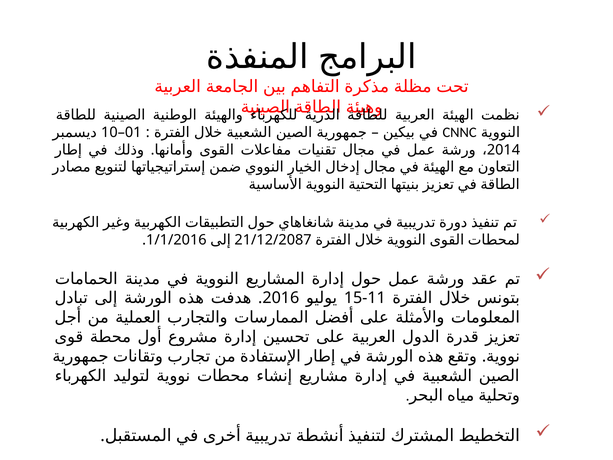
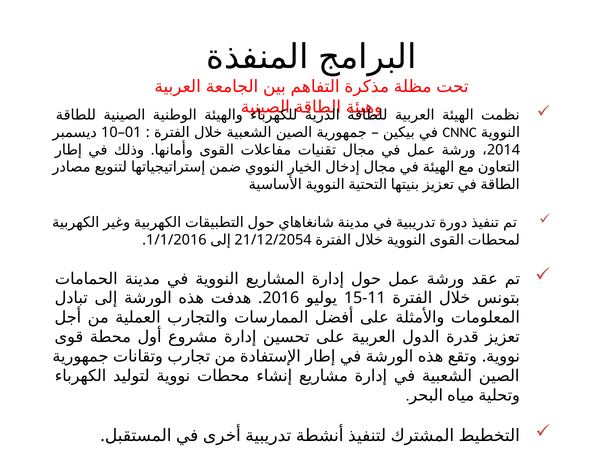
21/12/2087: 21/12/2087 -> 21/12/2054 (273, 240)
